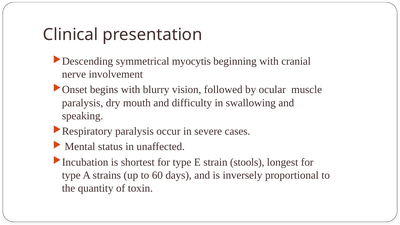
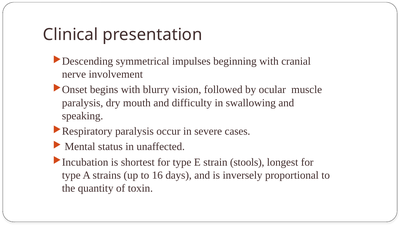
myocytis: myocytis -> impulses (191, 61)
60: 60 -> 16 (157, 175)
